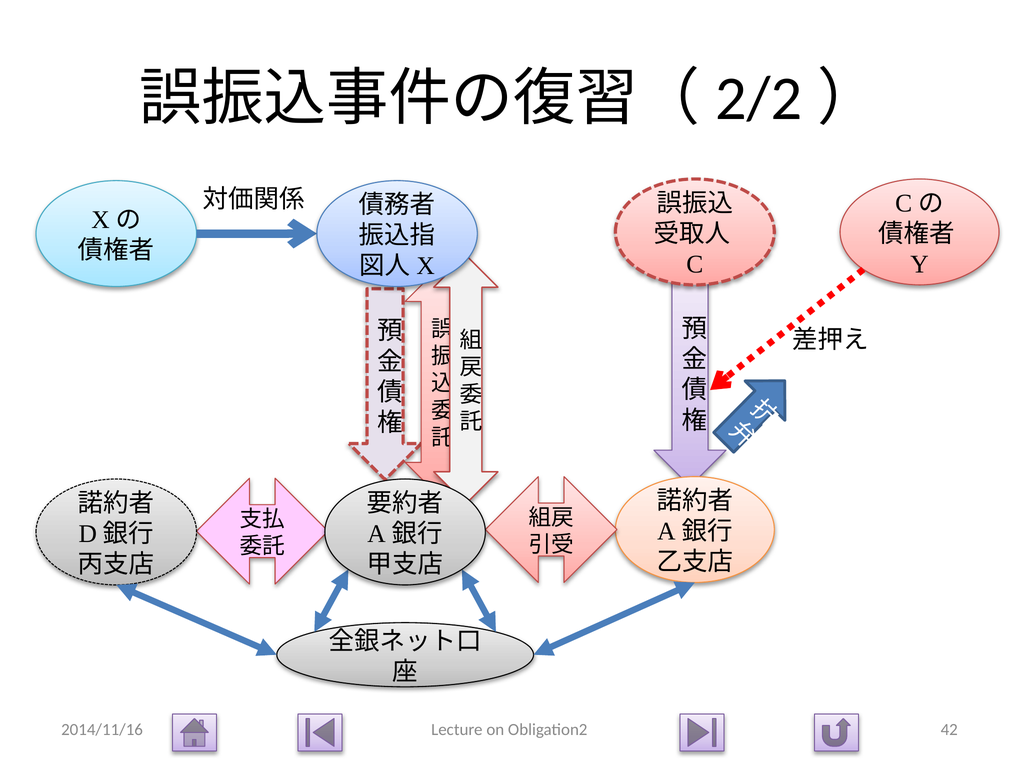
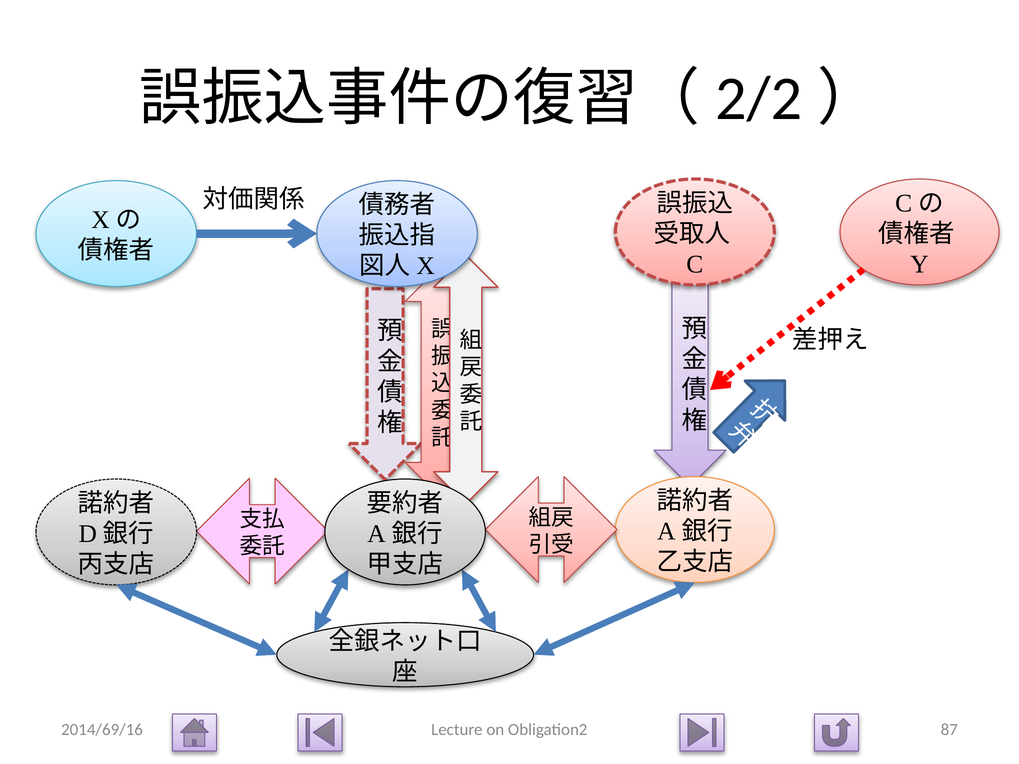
2014/11/16: 2014/11/16 -> 2014/69/16 (102, 730)
42: 42 -> 87 (949, 730)
